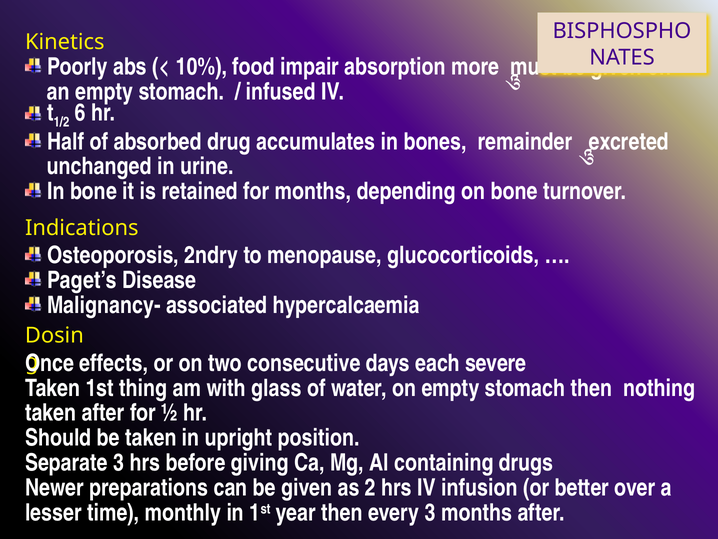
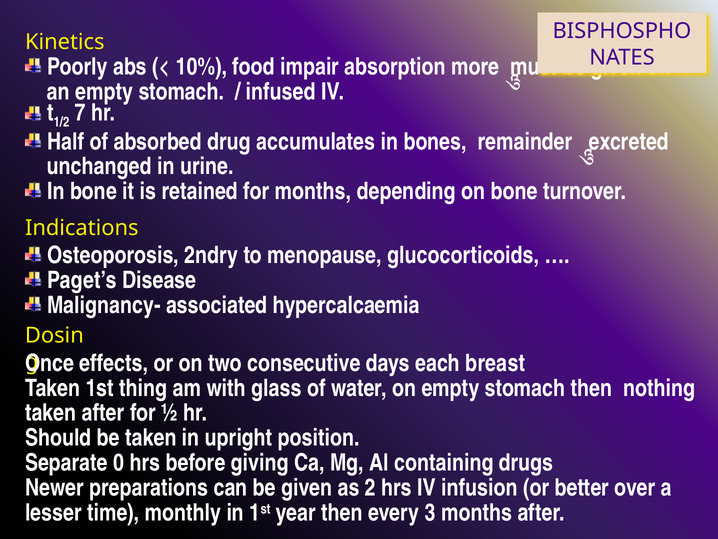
6: 6 -> 7 (80, 113)
severe: severe -> breast (495, 363)
Separate 3: 3 -> 0 (119, 463)
